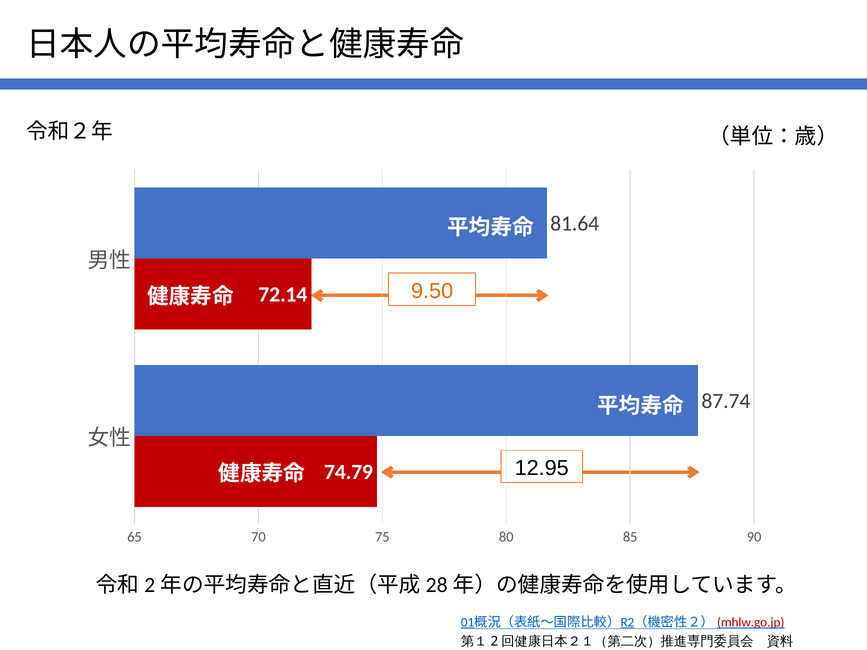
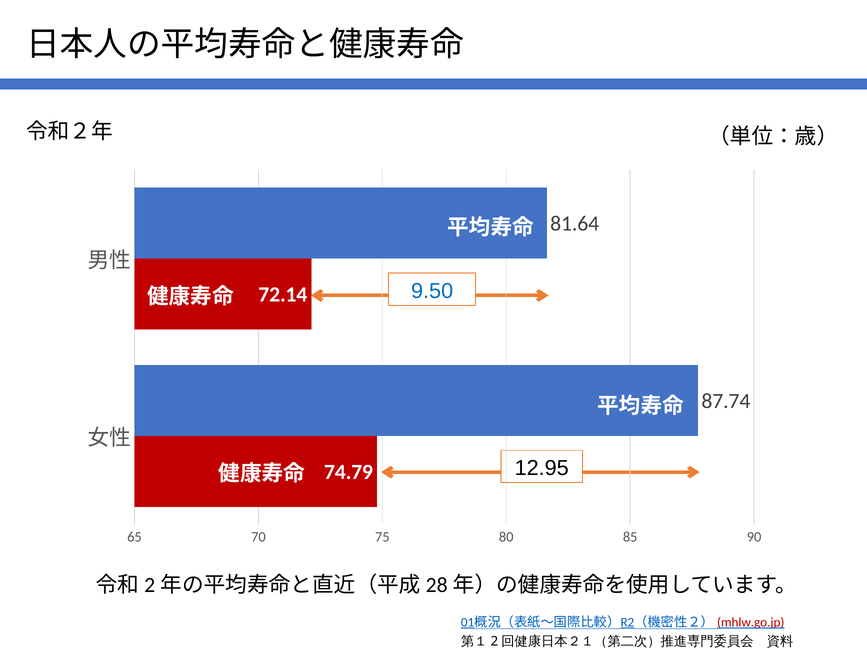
9.50 colour: orange -> blue (432, 291)
